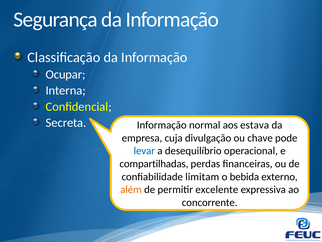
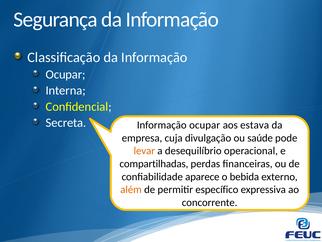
Secreta Informação normal: normal -> ocupar (205, 125)
chave: chave -> saúde (260, 138)
levar colour: blue -> orange (144, 151)
limitam: limitam -> aparece (202, 176)
excelente: excelente -> específico (217, 189)
